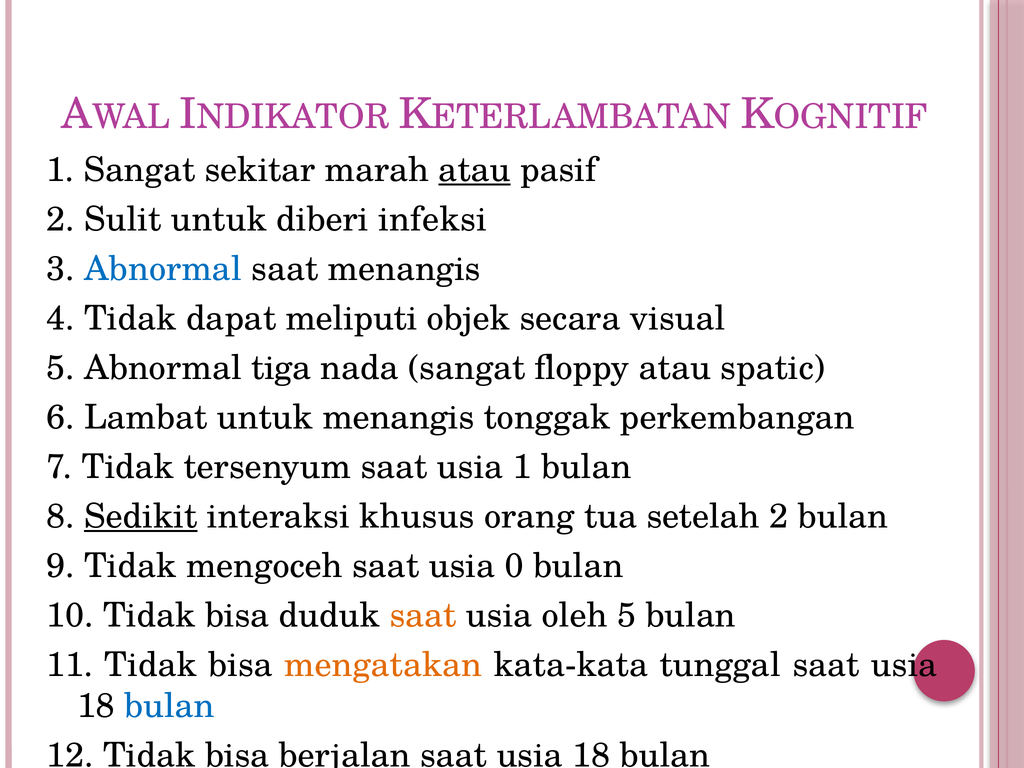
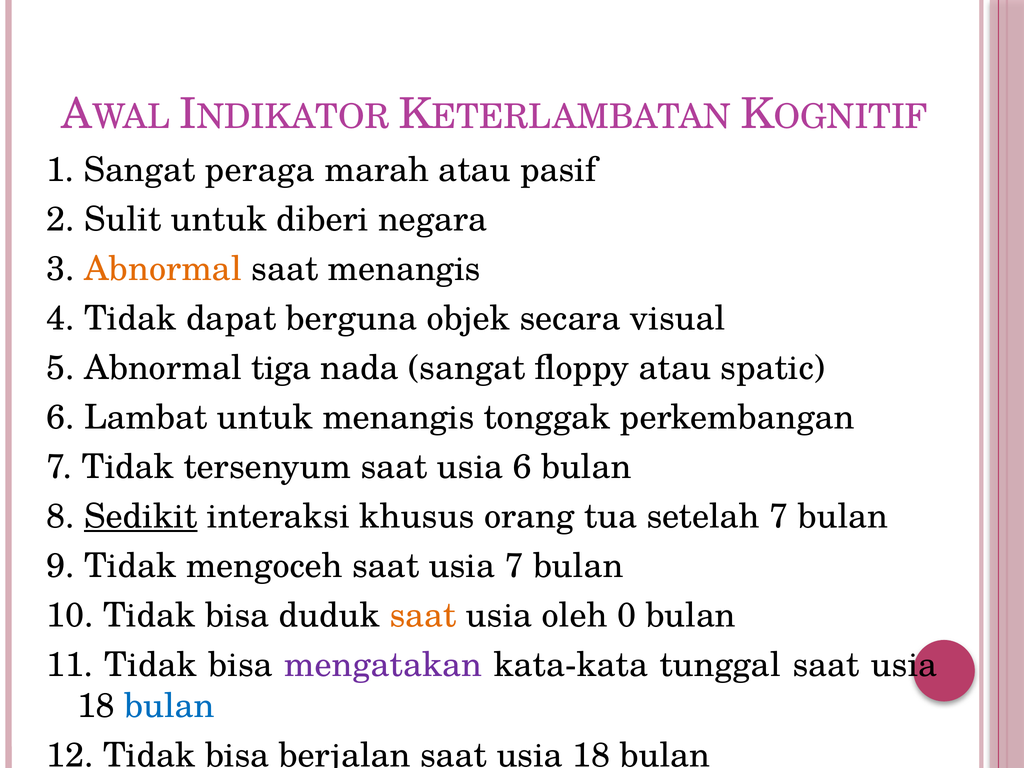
sekitar: sekitar -> peraga (260, 170)
atau underline: present -> none (475, 170)
infeksi: infeksi -> negara (433, 219)
Abnormal colour: blue -> orange (163, 269)
meliputi: meliputi -> berguna (351, 319)
usia 1: 1 -> 6 (522, 467)
setelah 2: 2 -> 7 (779, 517)
usia 0: 0 -> 7 (514, 566)
oleh 5: 5 -> 0 (627, 616)
mengatakan colour: orange -> purple (383, 665)
